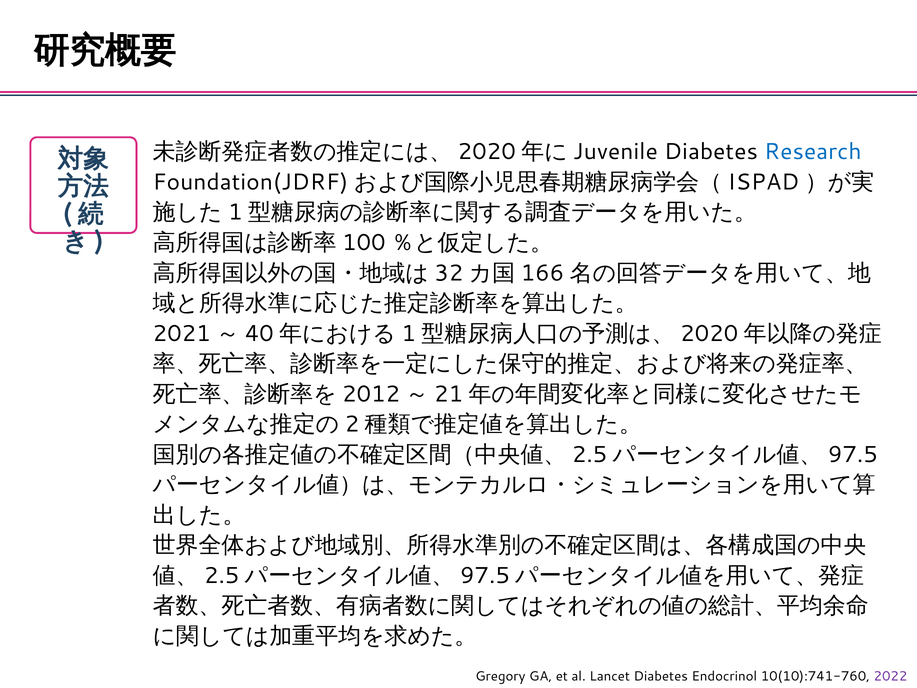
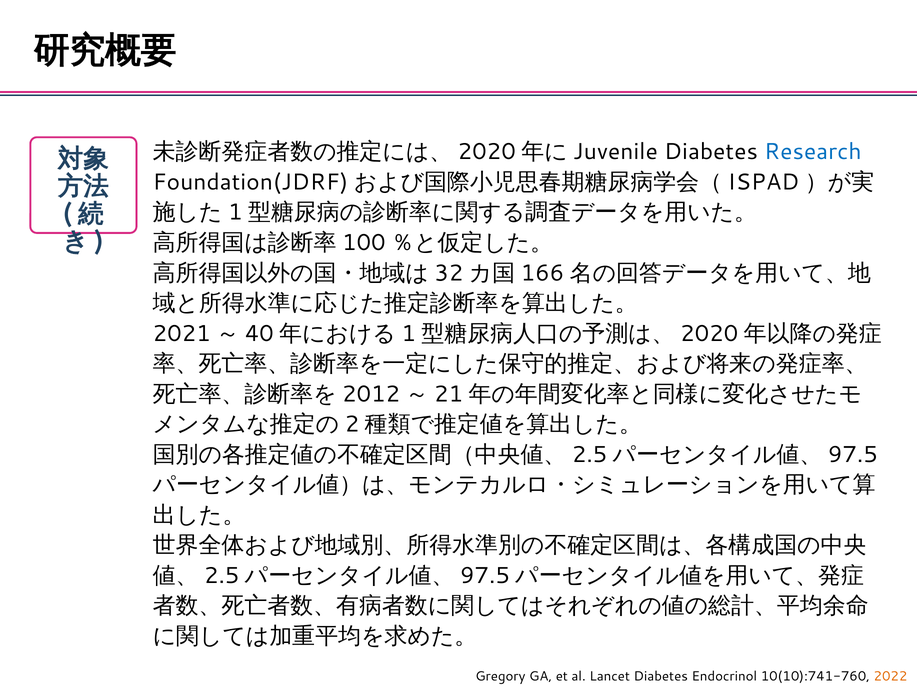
2022 colour: purple -> orange (890, 676)
